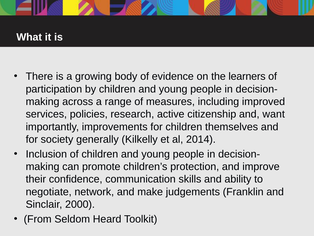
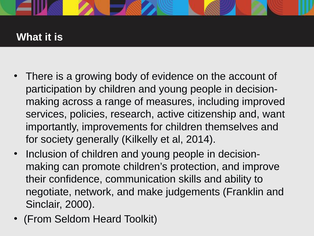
learners: learners -> account (247, 76)
